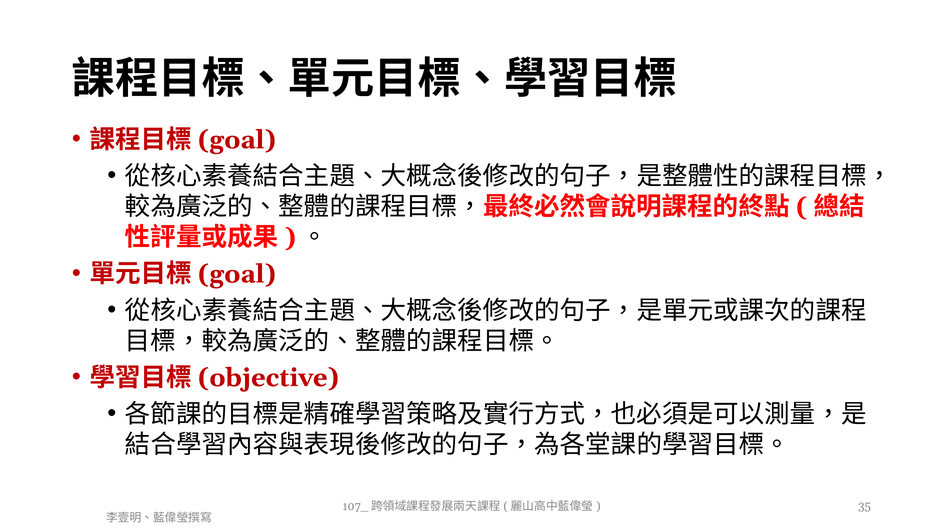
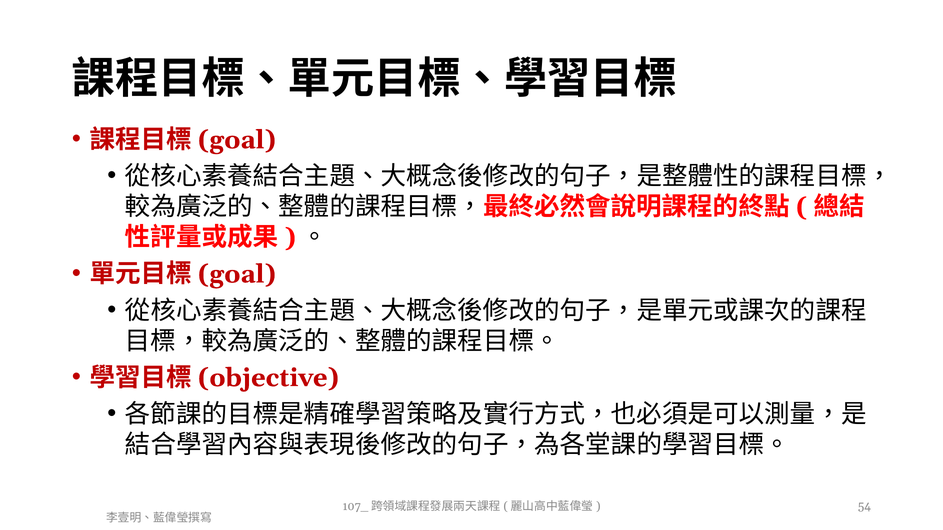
35: 35 -> 54 (864, 506)
